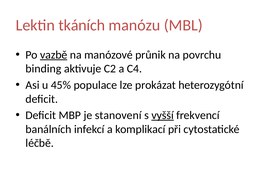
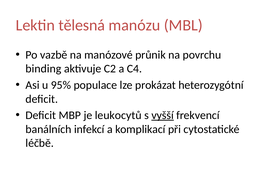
tkáních: tkáních -> tělesná (82, 25)
vazbě underline: present -> none (54, 55)
45%: 45% -> 95% (61, 85)
stanovení: stanovení -> leukocytů (118, 116)
